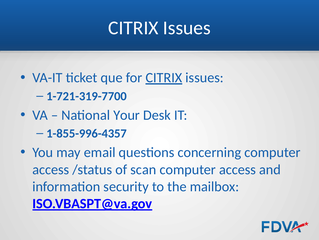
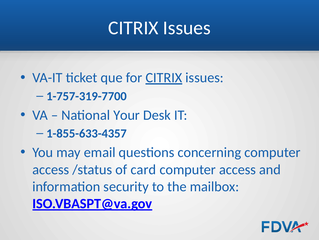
1-721-319-7700: 1-721-319-7700 -> 1-757-319-7700 (87, 96)
1-855-996-4357: 1-855-996-4357 -> 1-855-633-4357 (87, 133)
scan: scan -> card (143, 169)
